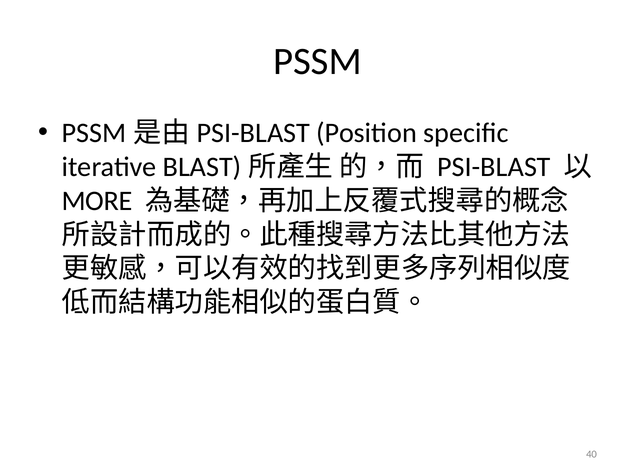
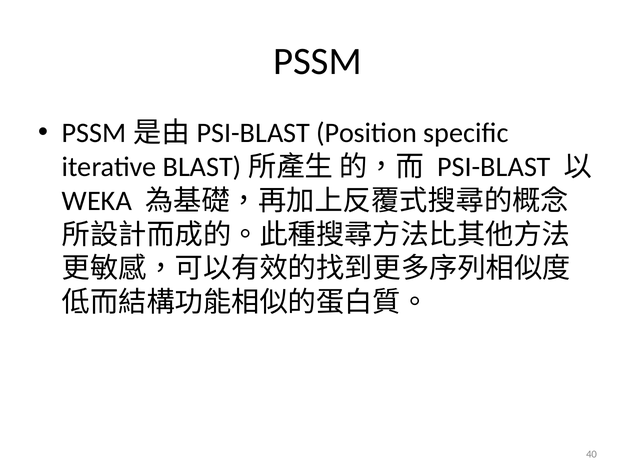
MORE: MORE -> WEKA (97, 201)
